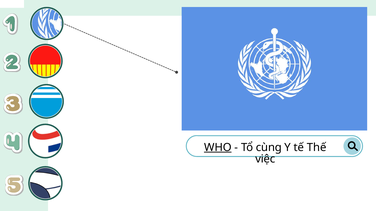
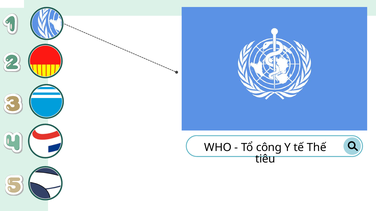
WHO underline: present -> none (218, 148)
cùng: cùng -> công (269, 148)
việc: việc -> tiêu (265, 159)
